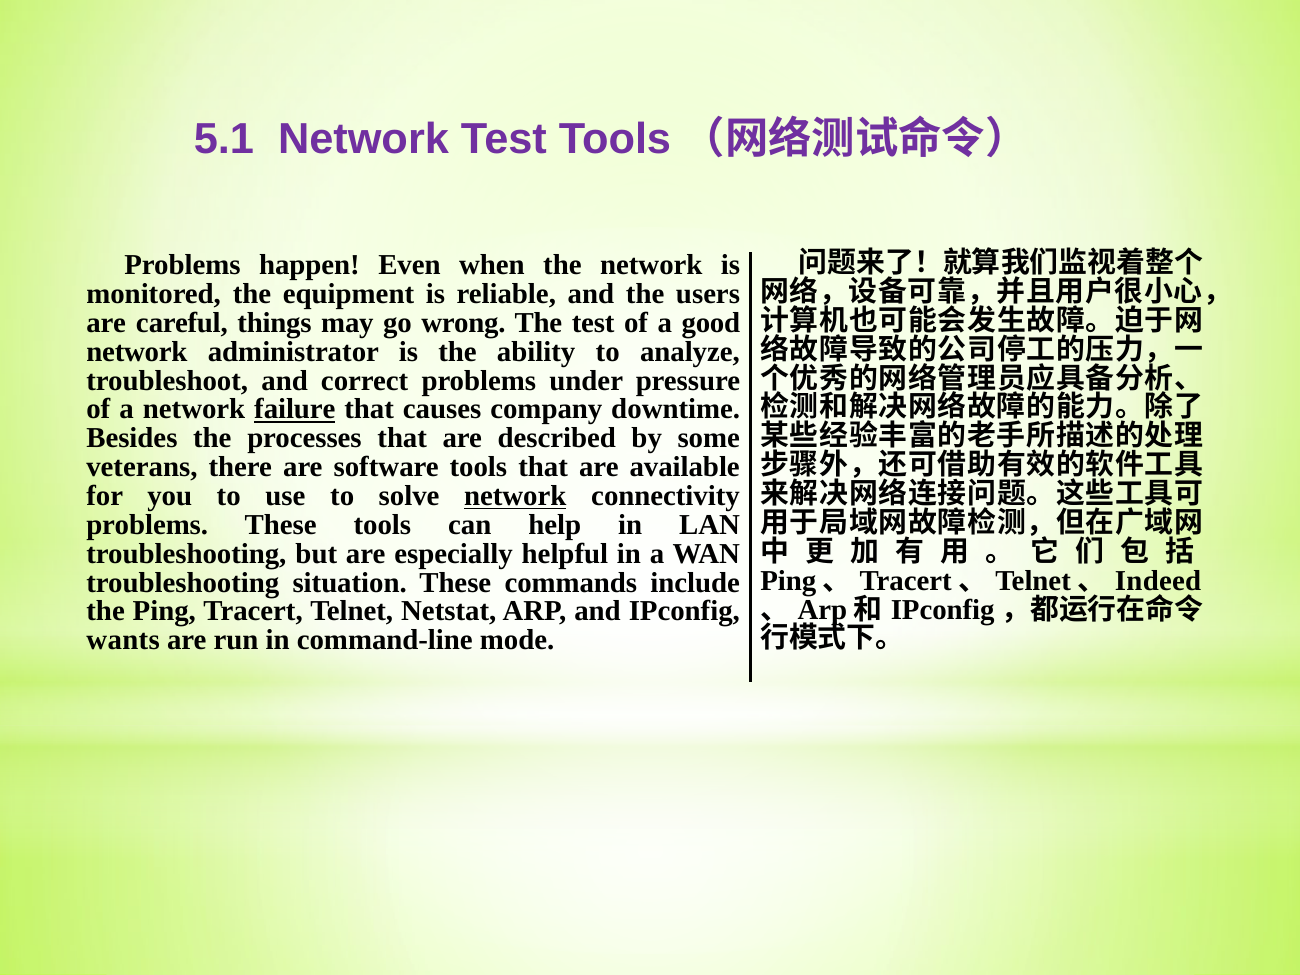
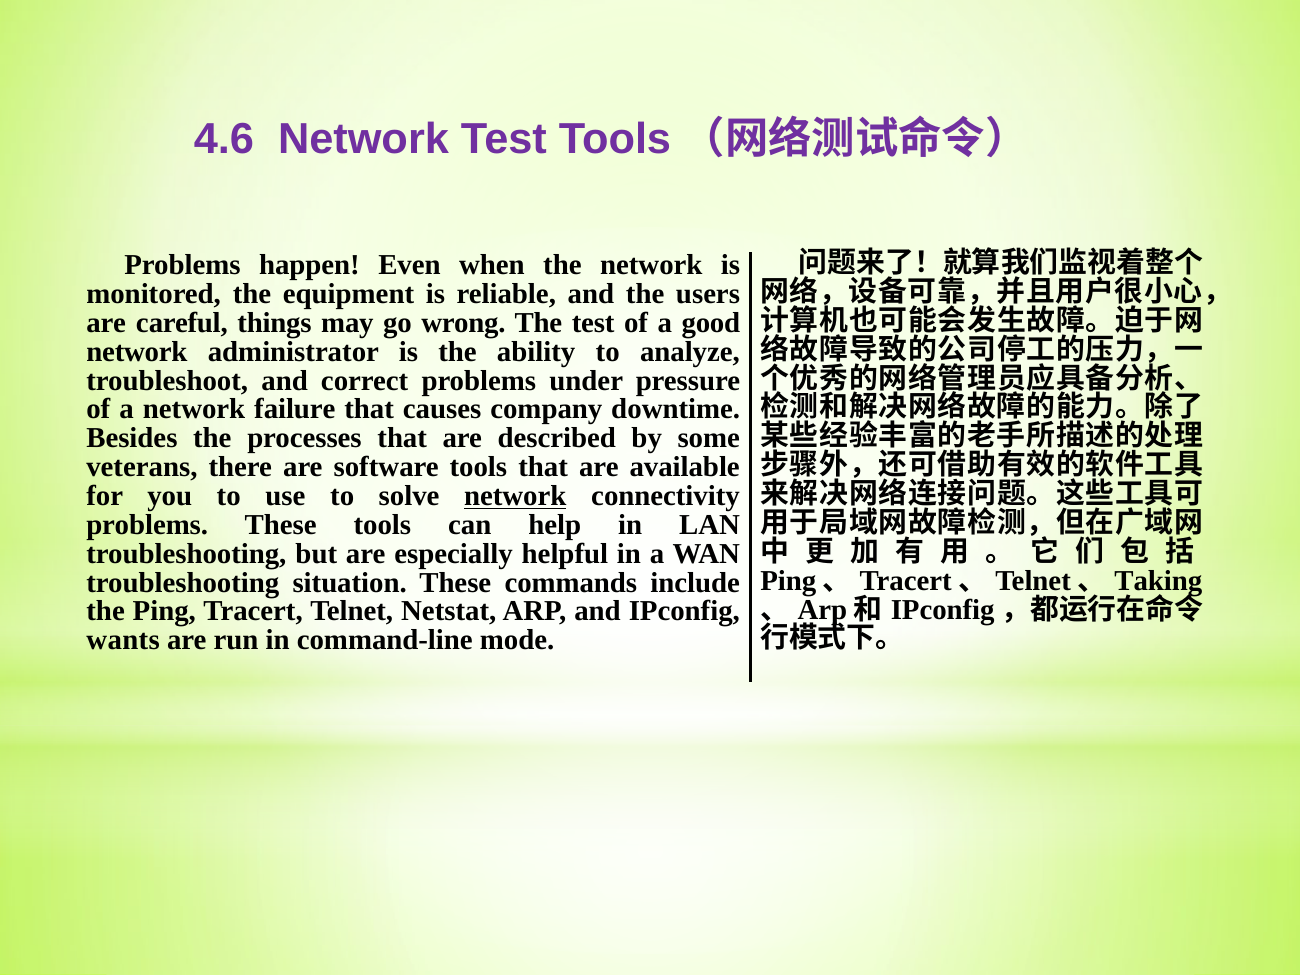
5.1: 5.1 -> 4.6 (224, 140)
failure underline: present -> none (295, 409)
Indeed: Indeed -> Taking (1158, 581)
